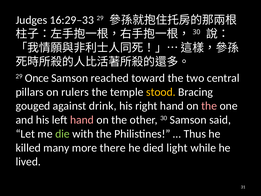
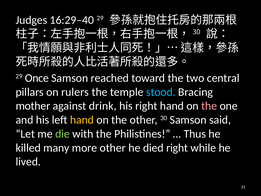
16:29–33: 16:29–33 -> 16:29–40 (72, 20)
stood colour: yellow -> light blue (161, 92)
gouged: gouged -> mother (33, 106)
hand colour: pink -> yellow (82, 120)
more there: there -> other (113, 148)
died light: light -> right (177, 148)
